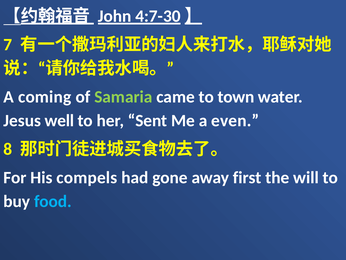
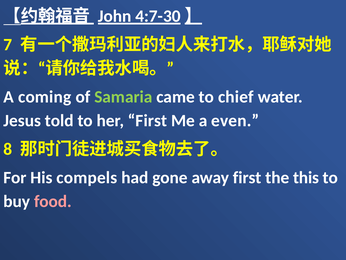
town: town -> chief (236, 97)
well: well -> told (59, 120)
her Sent: Sent -> First (147, 120)
will: will -> this (306, 177)
food colour: light blue -> pink (53, 201)
